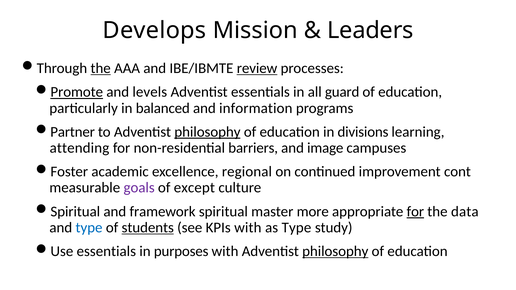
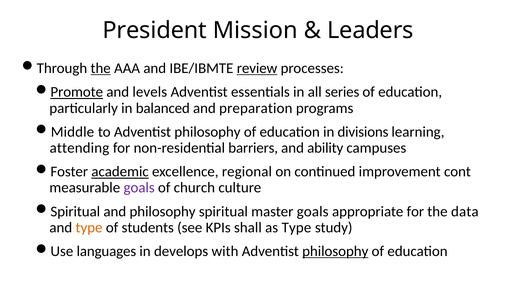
Develops: Develops -> President (155, 30)
guard: guard -> series (342, 92)
information: information -> preparation (256, 108)
Partner: Partner -> Middle (72, 132)
philosophy underline: present -> none (207, 132)
image: image -> ability (325, 148)
academic underline: none -> present (120, 172)
except: except -> church (194, 188)
and framework: framework -> philosophy (163, 212)
master more: more -> goals (313, 212)
for underline: present -> none (415, 212)
type colour: blue -> orange (89, 228)
students underline: present -> none (148, 228)
KPIs with: with -> shall (248, 228)
Use essentials: essentials -> languages (106, 252)
purposes: purposes -> develops (181, 252)
